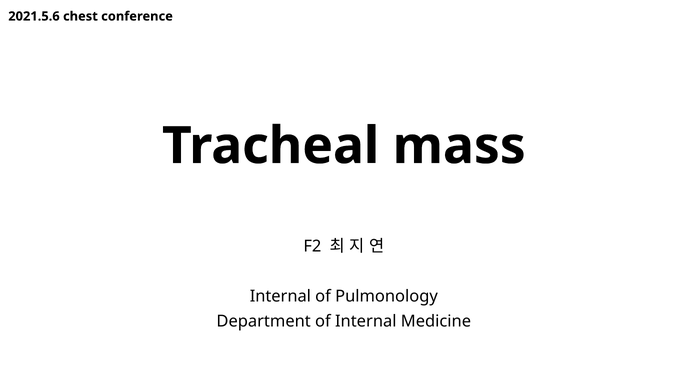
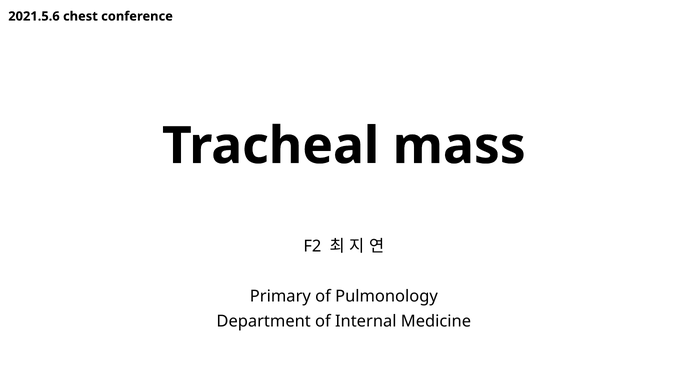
Internal: Internal -> Primary (280, 296)
